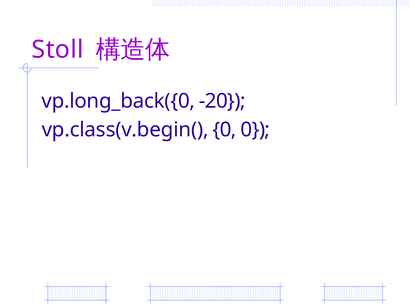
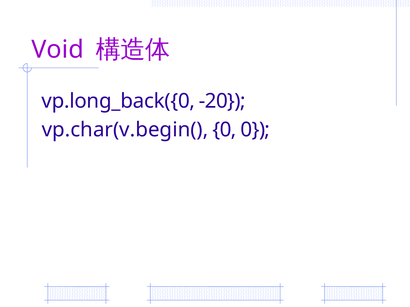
Stoll: Stoll -> Void (58, 50)
vp.class(v.begin(: vp.class(v.begin( -> vp.char(v.begin( (125, 130)
